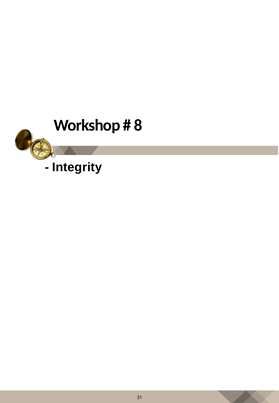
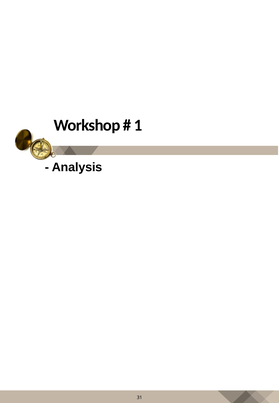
8: 8 -> 1 (138, 125)
Integrity: Integrity -> Analysis (77, 167)
